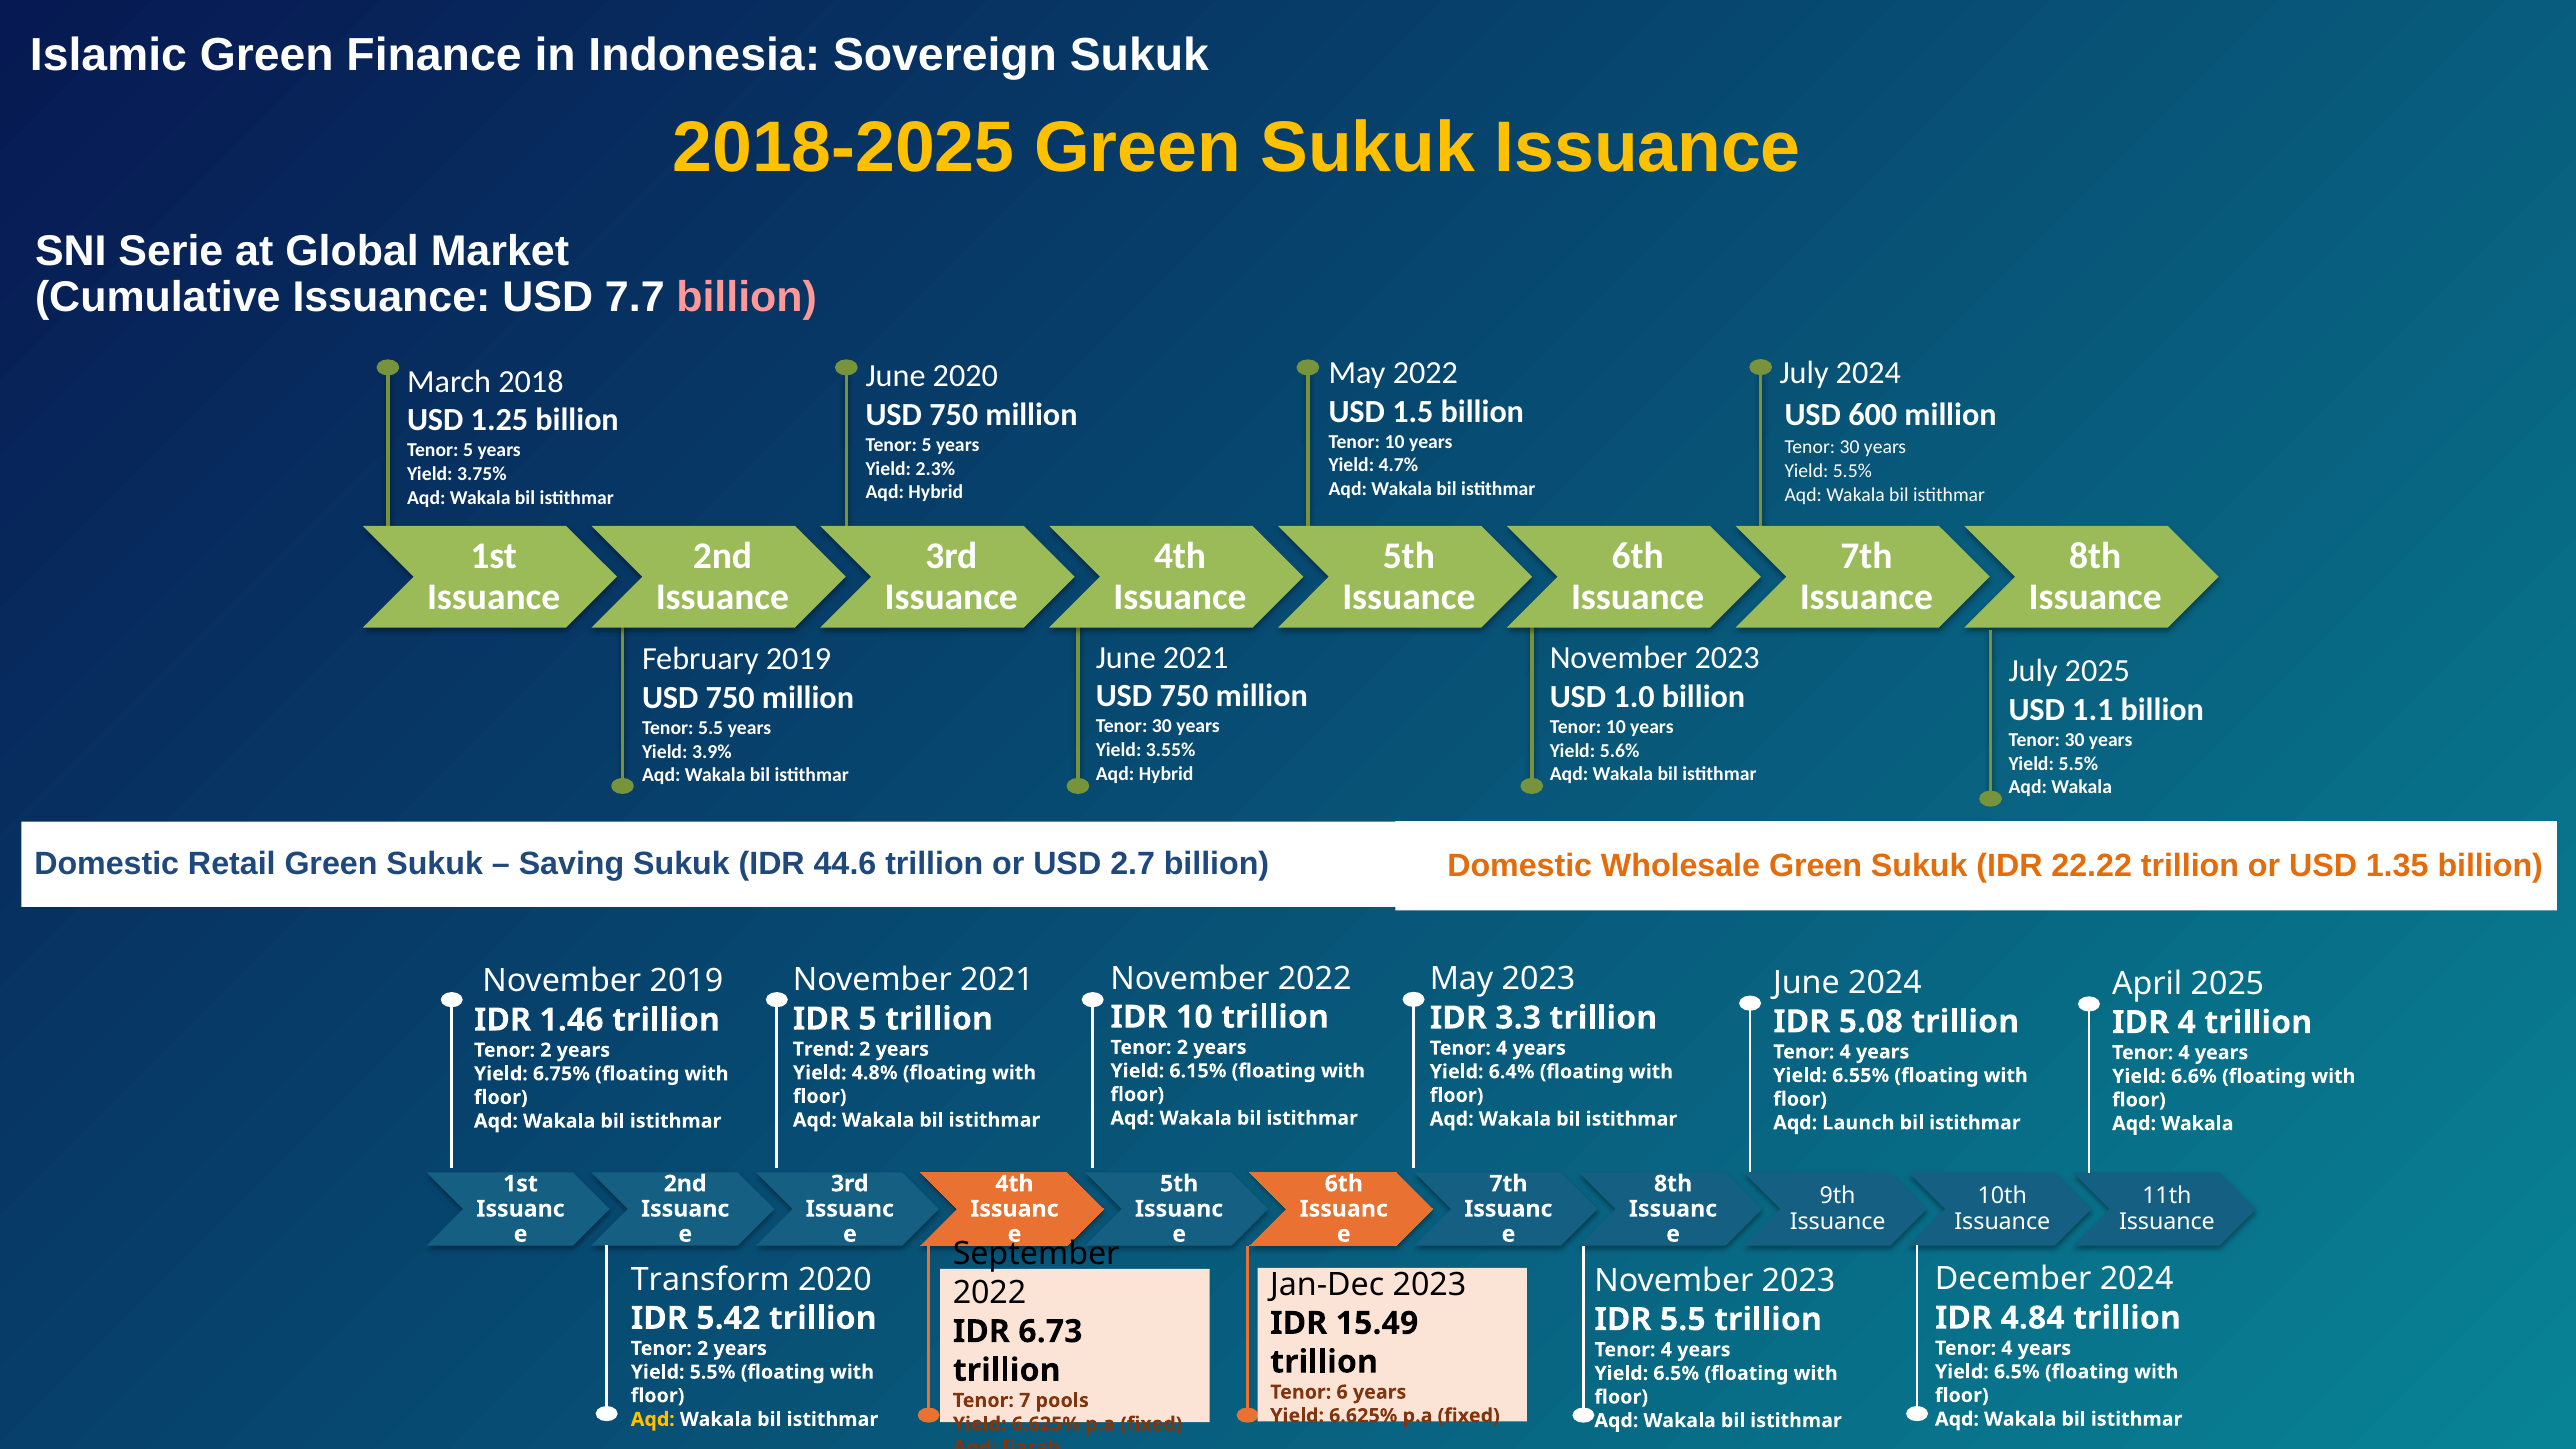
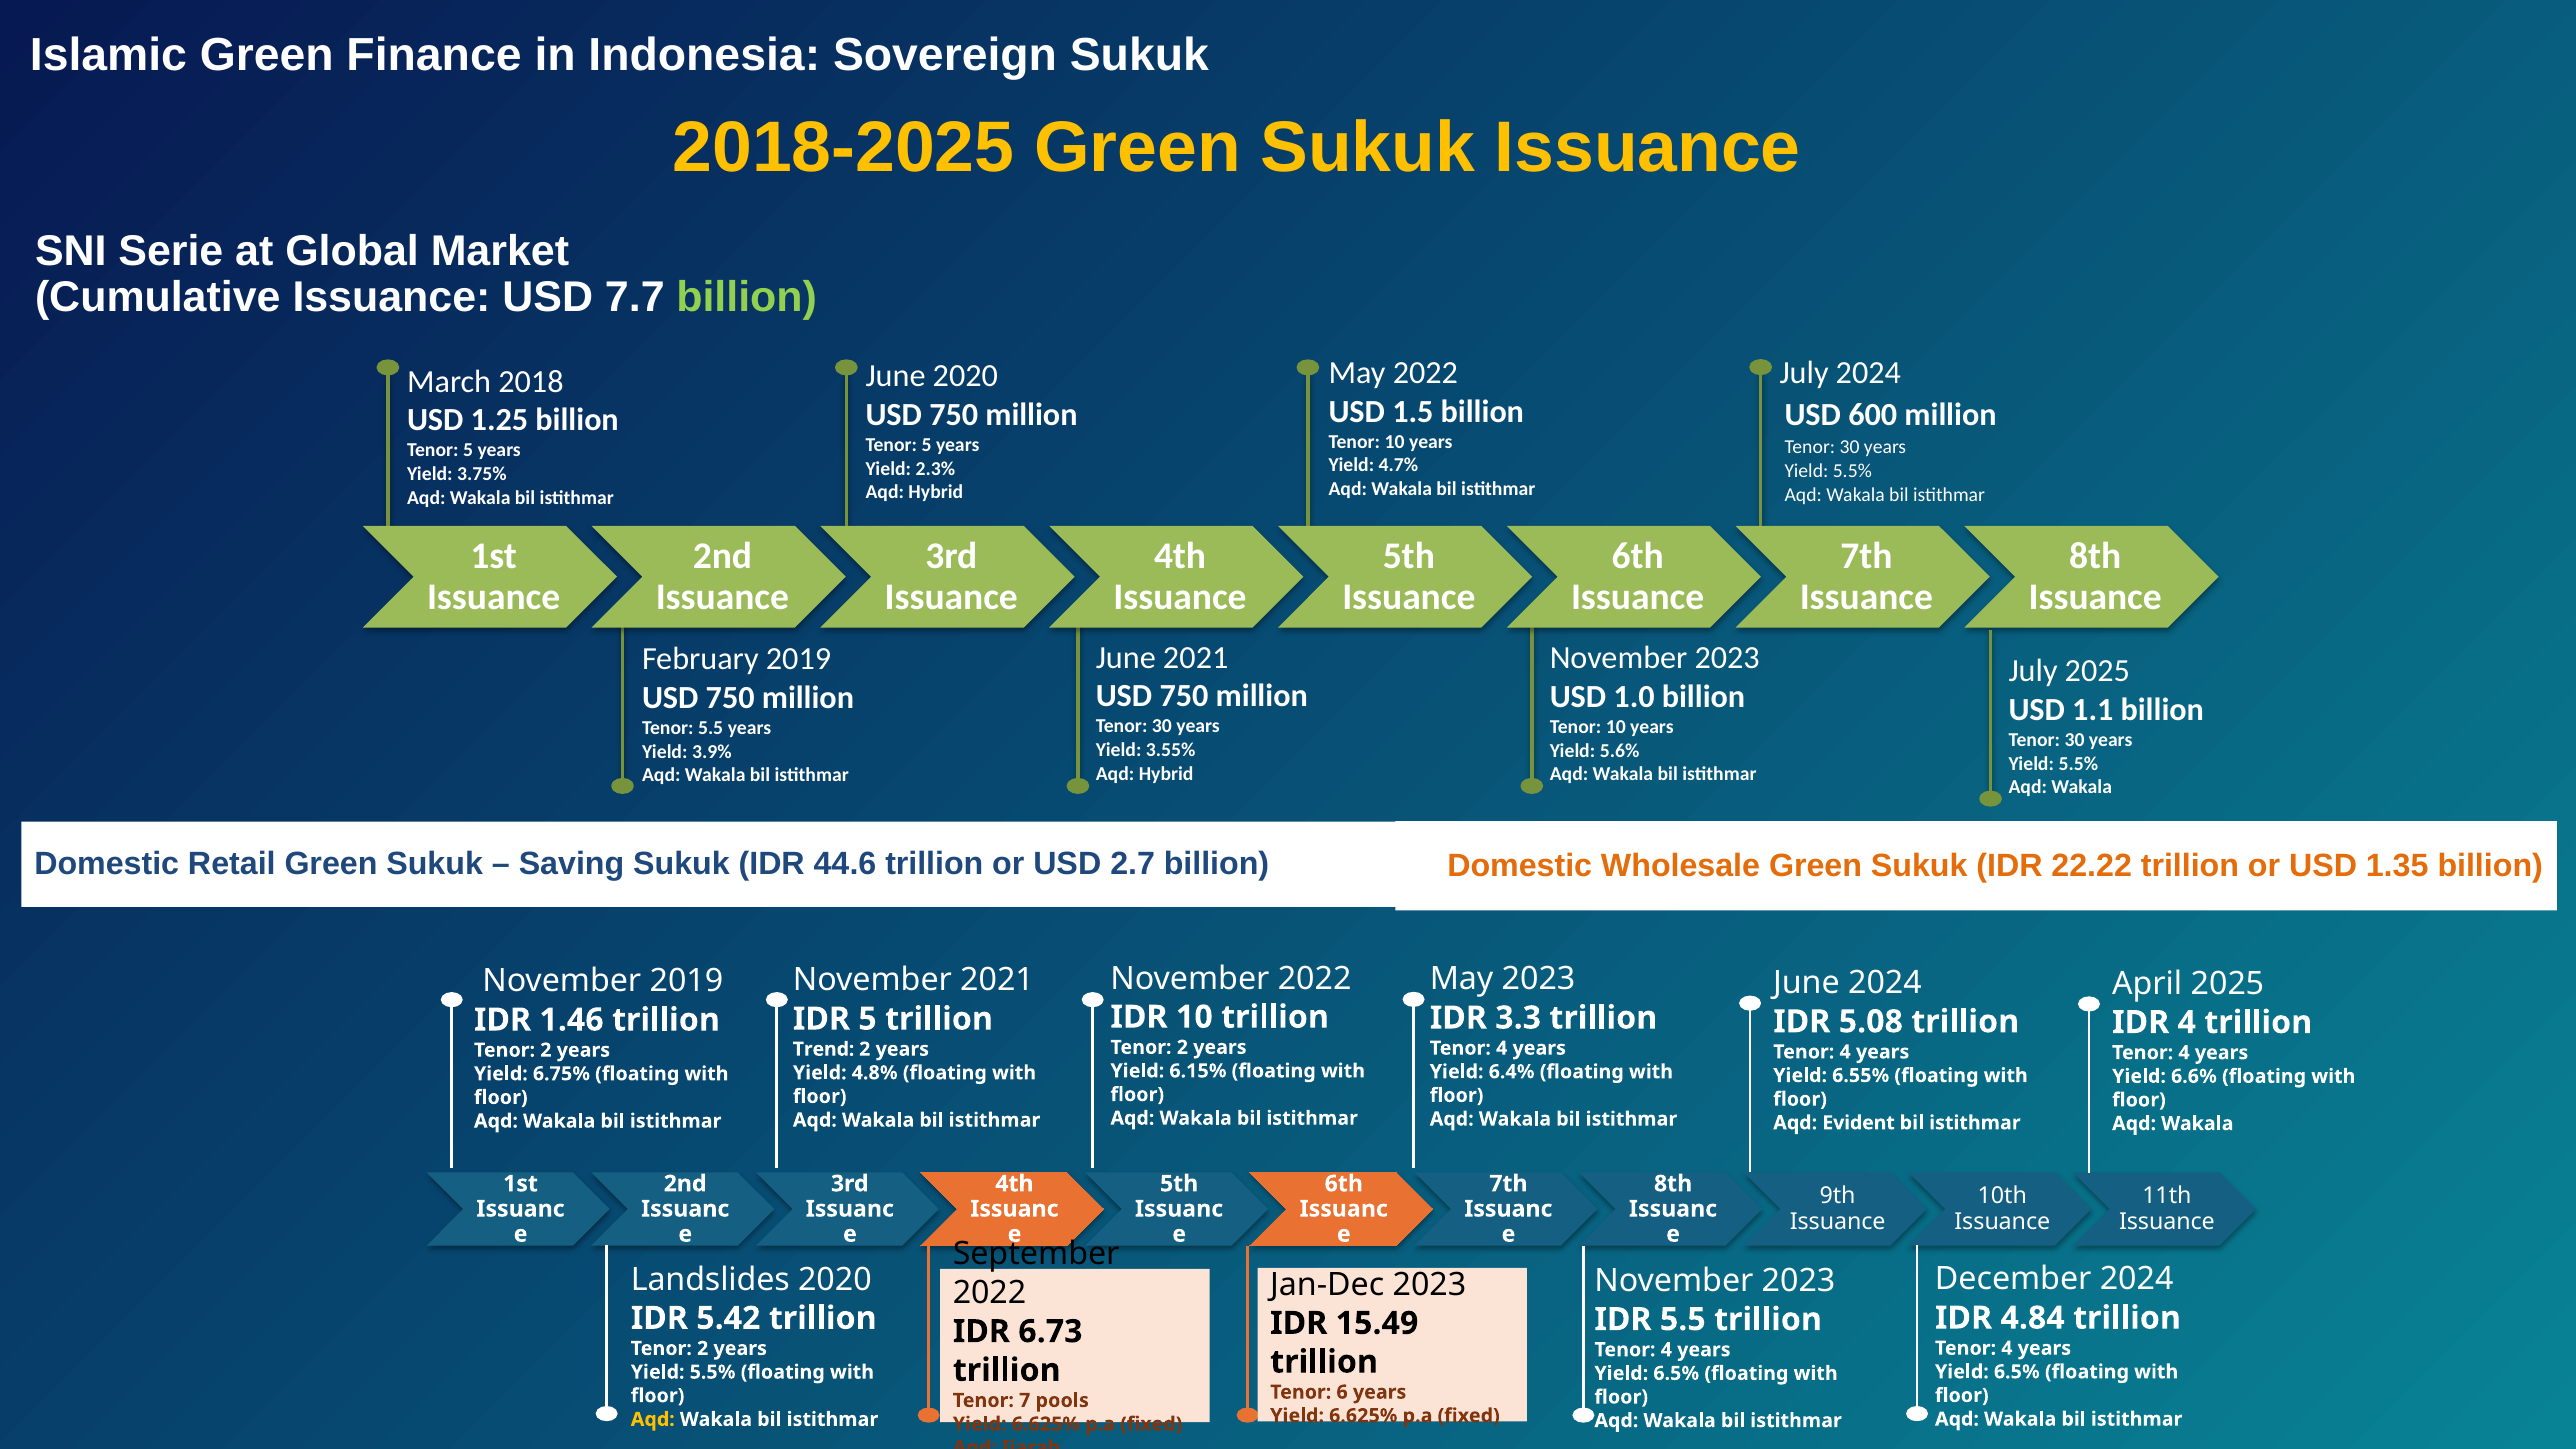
billion colour: pink -> light green (747, 297)
Launch: Launch -> Evident (1859, 1123)
Transform: Transform -> Landslides (710, 1280)
